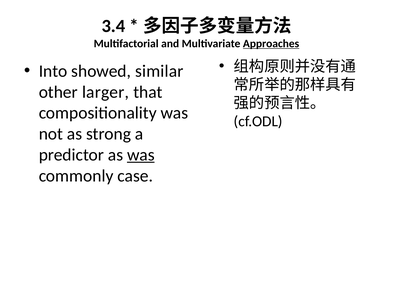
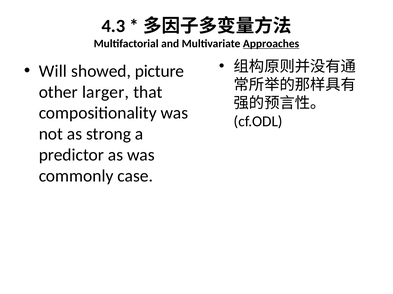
3.4: 3.4 -> 4.3 (113, 26)
Into: Into -> Will (53, 71)
similar: similar -> picture (159, 71)
was underline: present -> none (141, 155)
